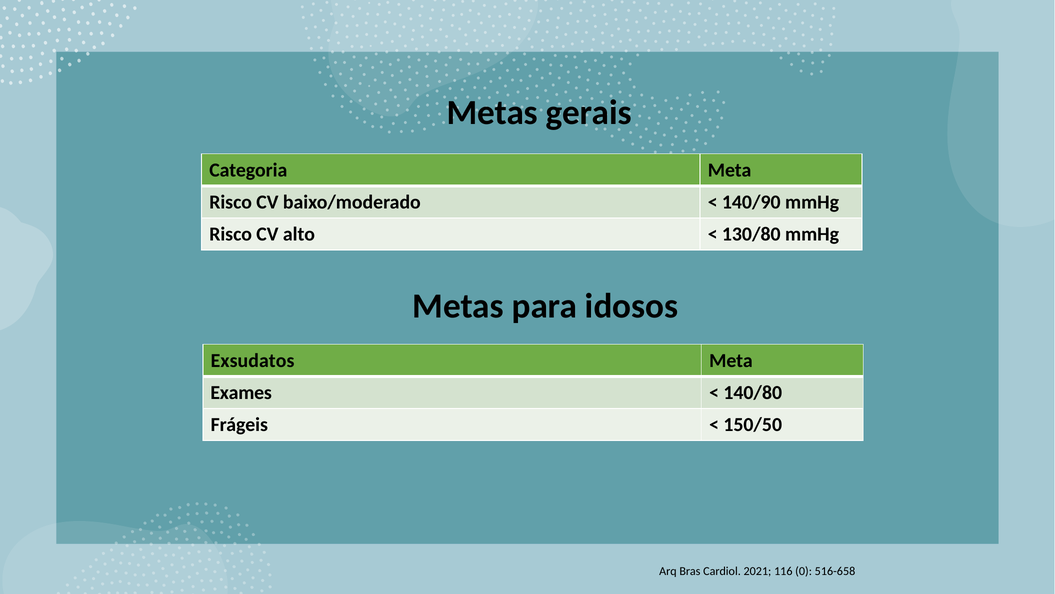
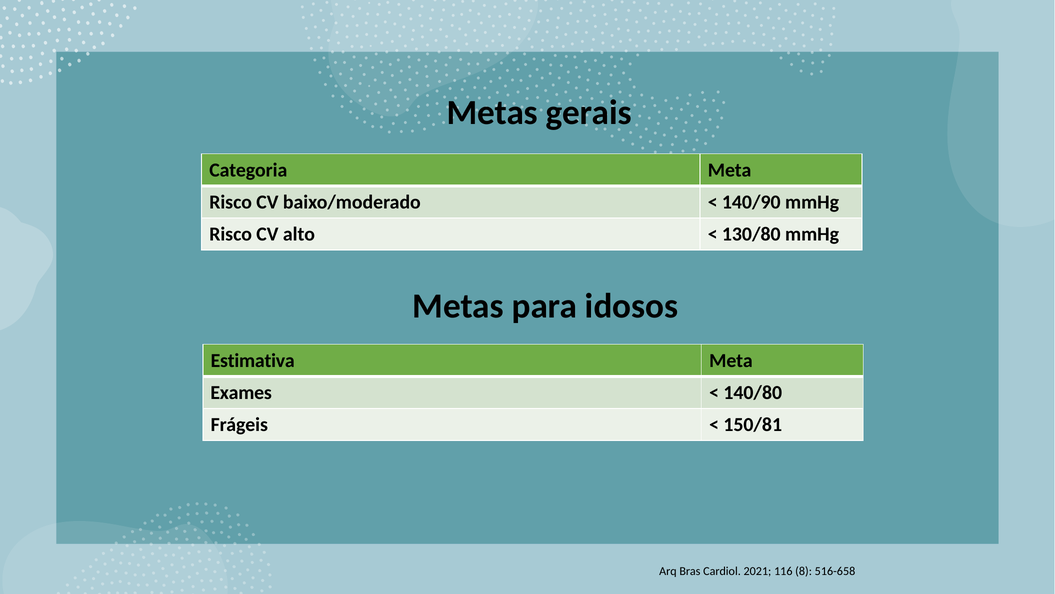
Exsudatos: Exsudatos -> Estimativa (253, 360)
150/50: 150/50 -> 150/81 (753, 424)
0: 0 -> 8 (804, 571)
